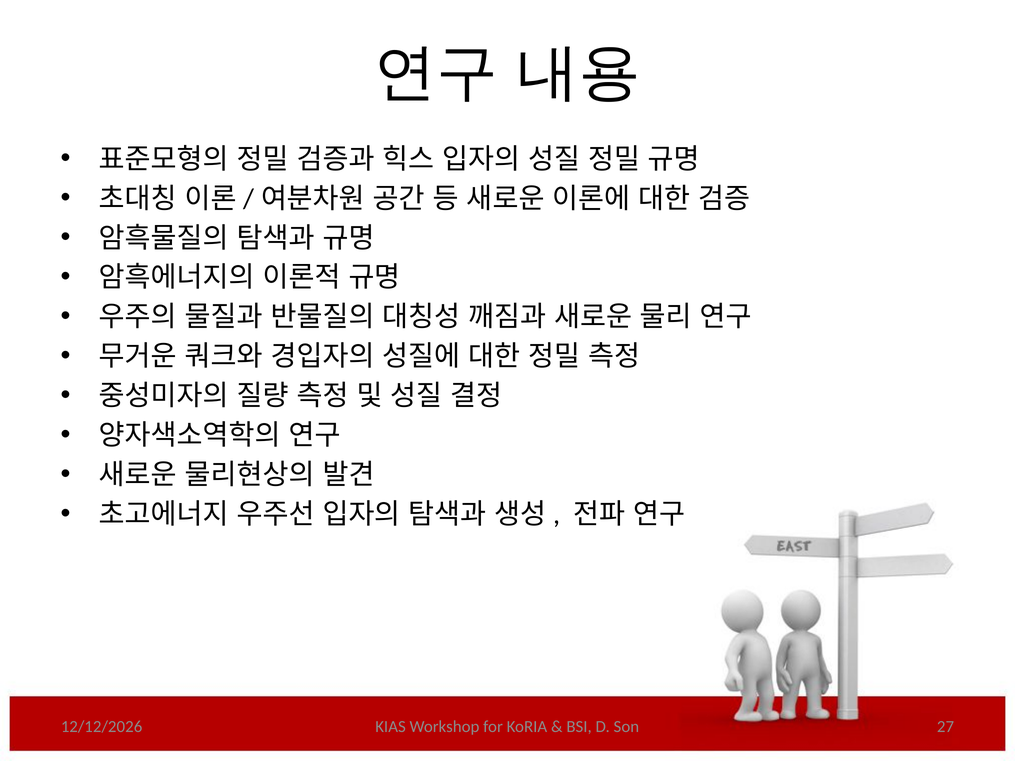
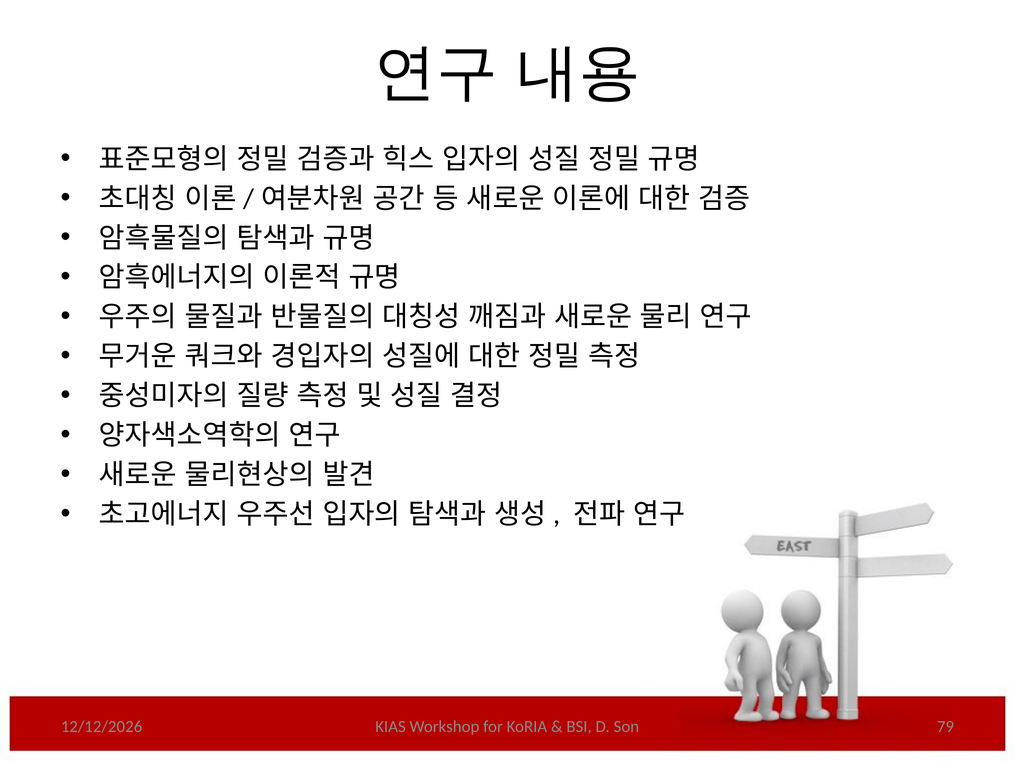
27: 27 -> 79 (946, 727)
